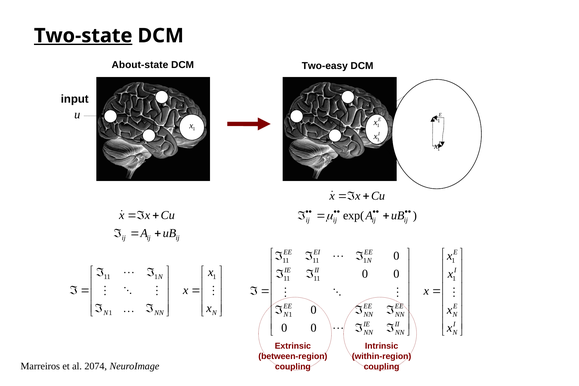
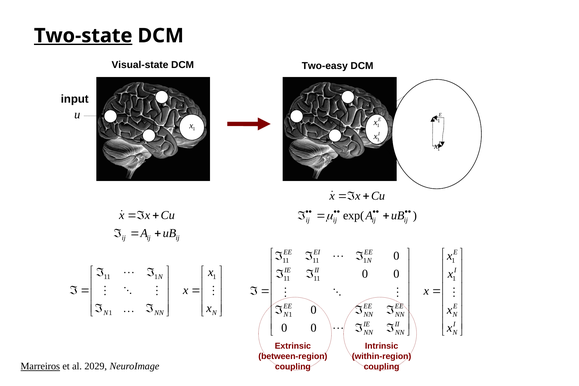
About-state: About-state -> Visual-state (140, 65)
Marreiros underline: none -> present (40, 366)
2074: 2074 -> 2029 (96, 366)
